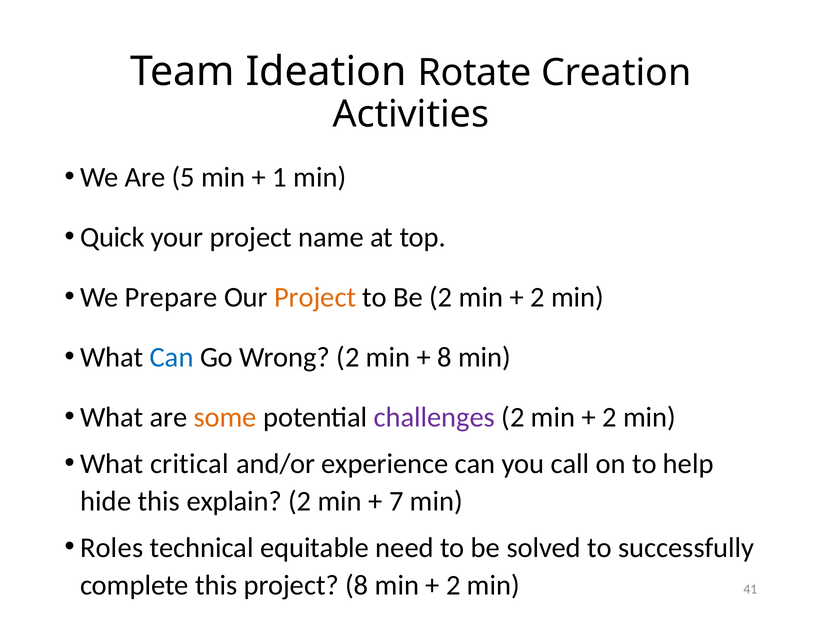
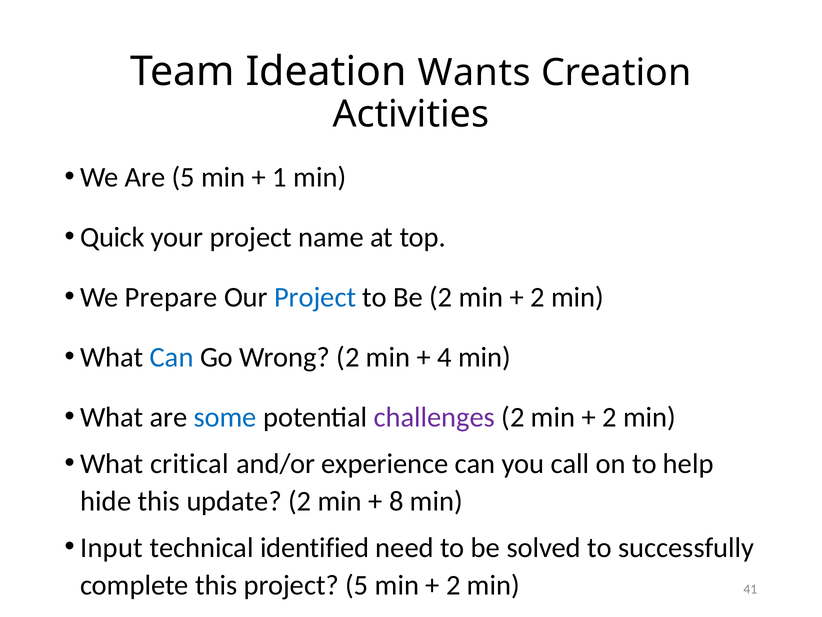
Rotate: Rotate -> Wants (474, 73)
Project colour: orange -> blue (315, 297)
8: 8 -> 4 (445, 357)
some colour: orange -> blue (225, 417)
explain: explain -> update (234, 501)
7: 7 -> 8 (396, 501)
Roles: Roles -> Input (112, 547)
equitable: equitable -> identified (315, 547)
project 8: 8 -> 5 (357, 585)
